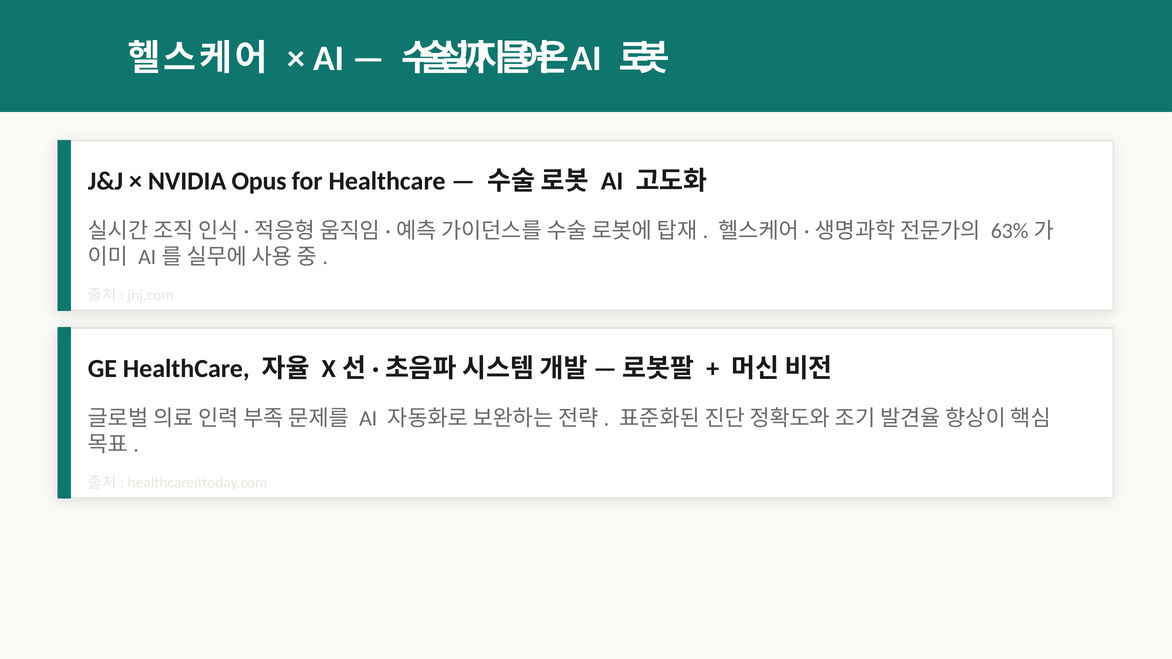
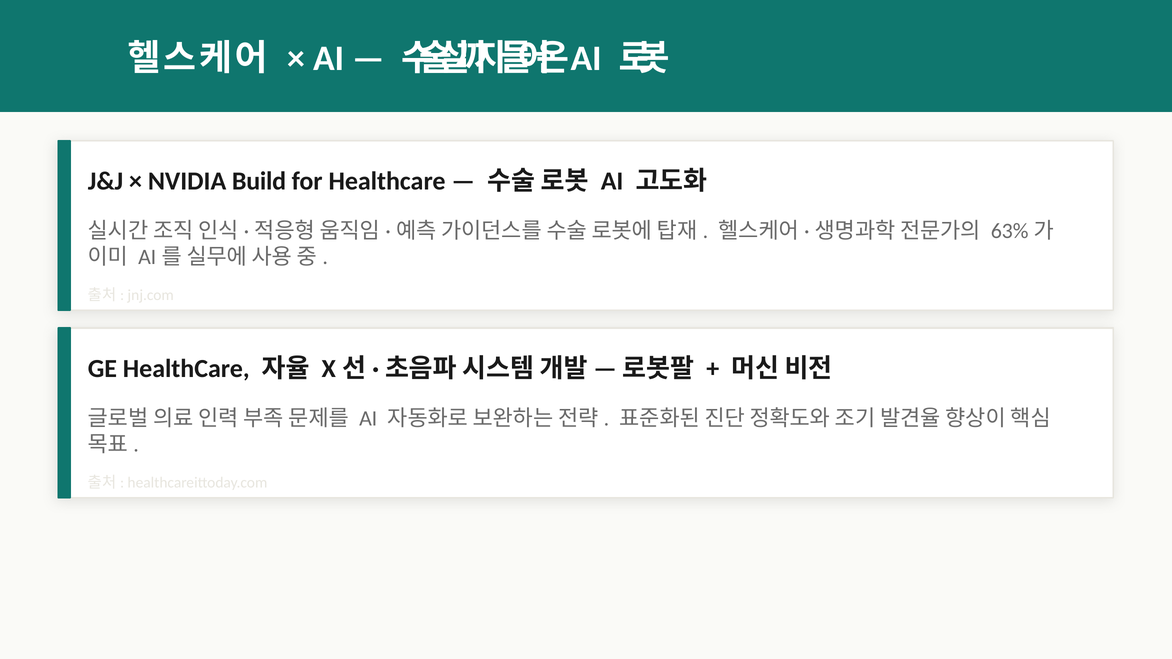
Opus: Opus -> Build (259, 181)
